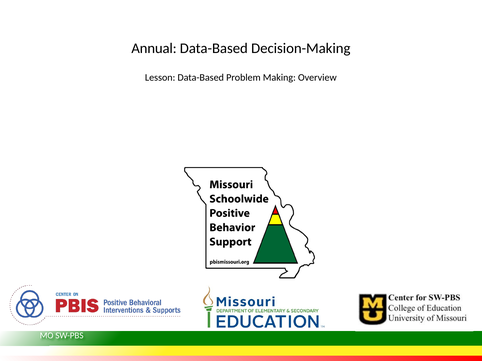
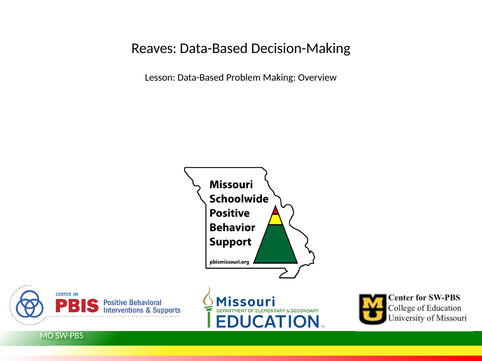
Annual: Annual -> Reaves (154, 48)
